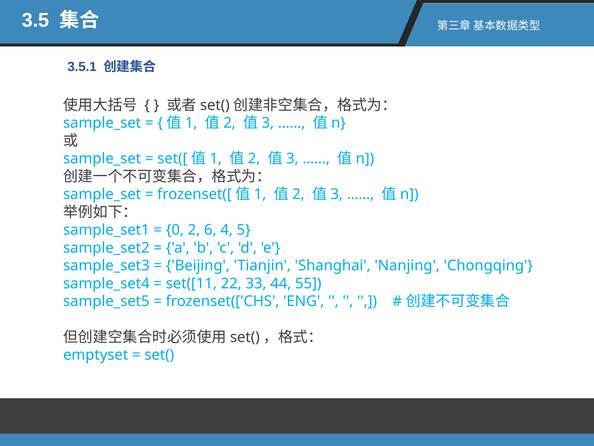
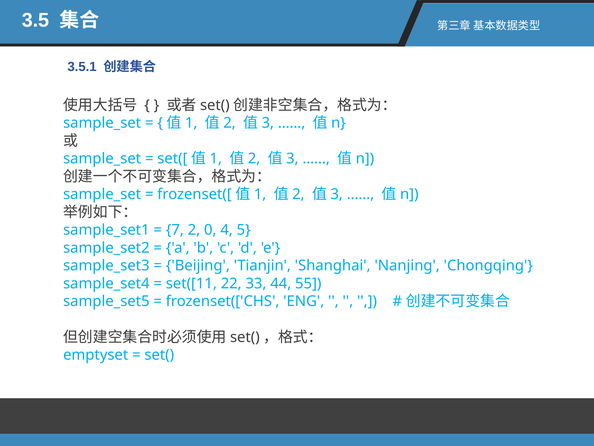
0: 0 -> 7 (175, 230)
6: 6 -> 0 (210, 230)
